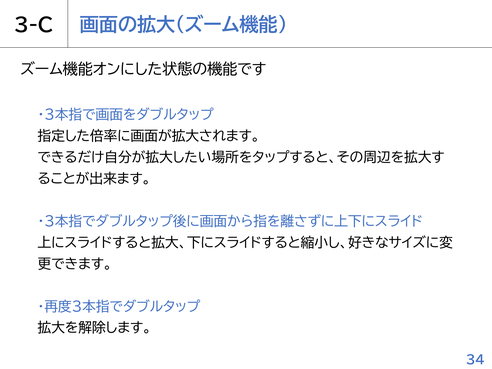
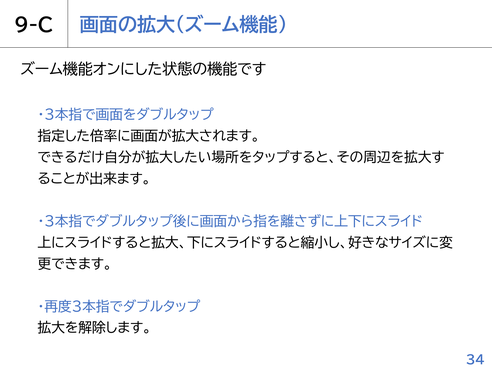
3-C: 3-C -> 9-C (34, 25)
